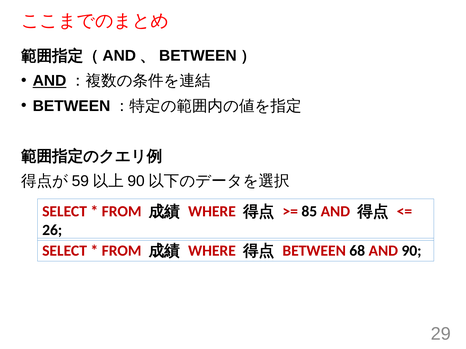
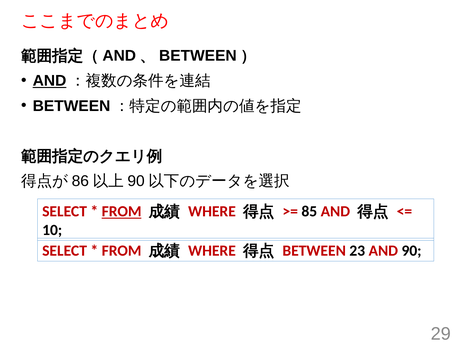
59: 59 -> 86 (80, 181)
FROM underline: none -> present (122, 212)
26: 26 -> 10 (52, 230)
68: 68 -> 23 (357, 251)
